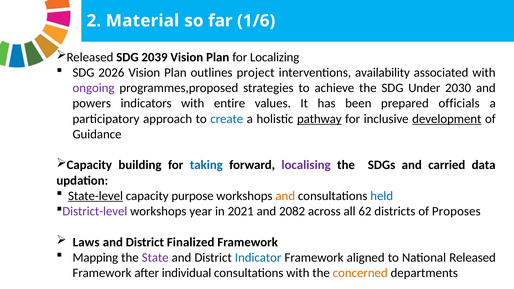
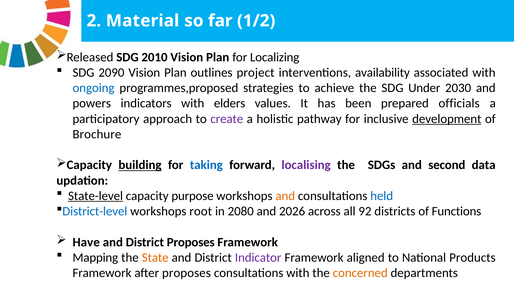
1/6: 1/6 -> 1/2 (256, 21)
2039: 2039 -> 2010 (155, 57)
2026: 2026 -> 2090 (111, 73)
ongoing colour: purple -> blue (94, 88)
entire: entire -> elders (230, 103)
create colour: blue -> purple (227, 119)
pathway underline: present -> none (319, 119)
Guidance: Guidance -> Brochure (97, 134)
building underline: none -> present (140, 165)
carried: carried -> second (447, 165)
District-level colour: purple -> blue (95, 211)
year: year -> root (201, 211)
2021: 2021 -> 2080 (241, 211)
2082: 2082 -> 2026 (292, 211)
62: 62 -> 92 (365, 211)
Proposes: Proposes -> Functions (456, 211)
Laws: Laws -> Have (86, 242)
District Finalized: Finalized -> Proposes (191, 242)
State colour: purple -> orange (155, 258)
Indicator colour: blue -> purple (258, 258)
National Released: Released -> Products (472, 258)
after individual: individual -> proposes (186, 273)
